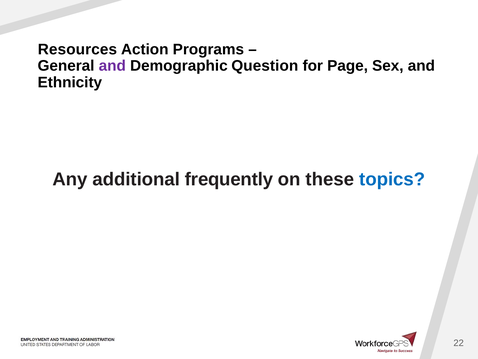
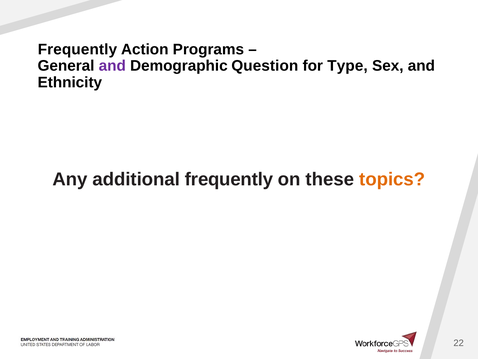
Resources: Resources -> Frequently (77, 49)
Page: Page -> Type (348, 66)
topics colour: blue -> orange (392, 179)
